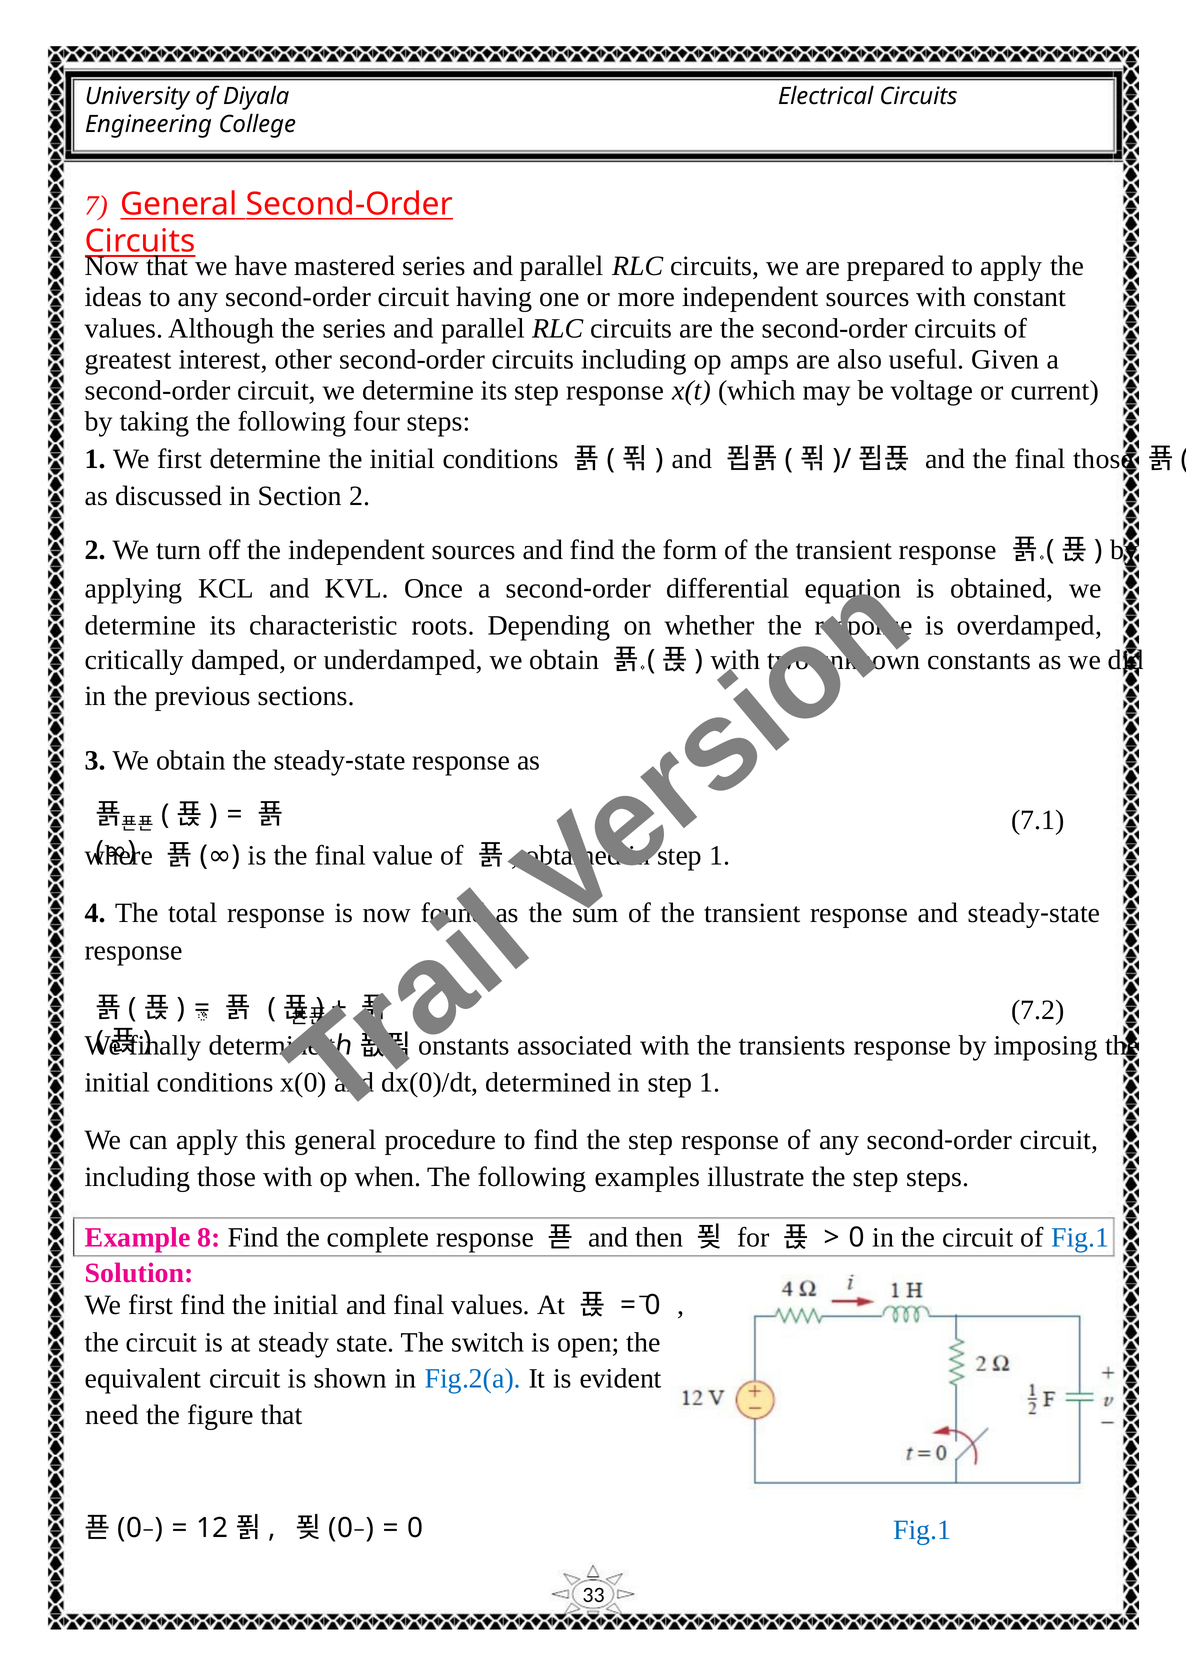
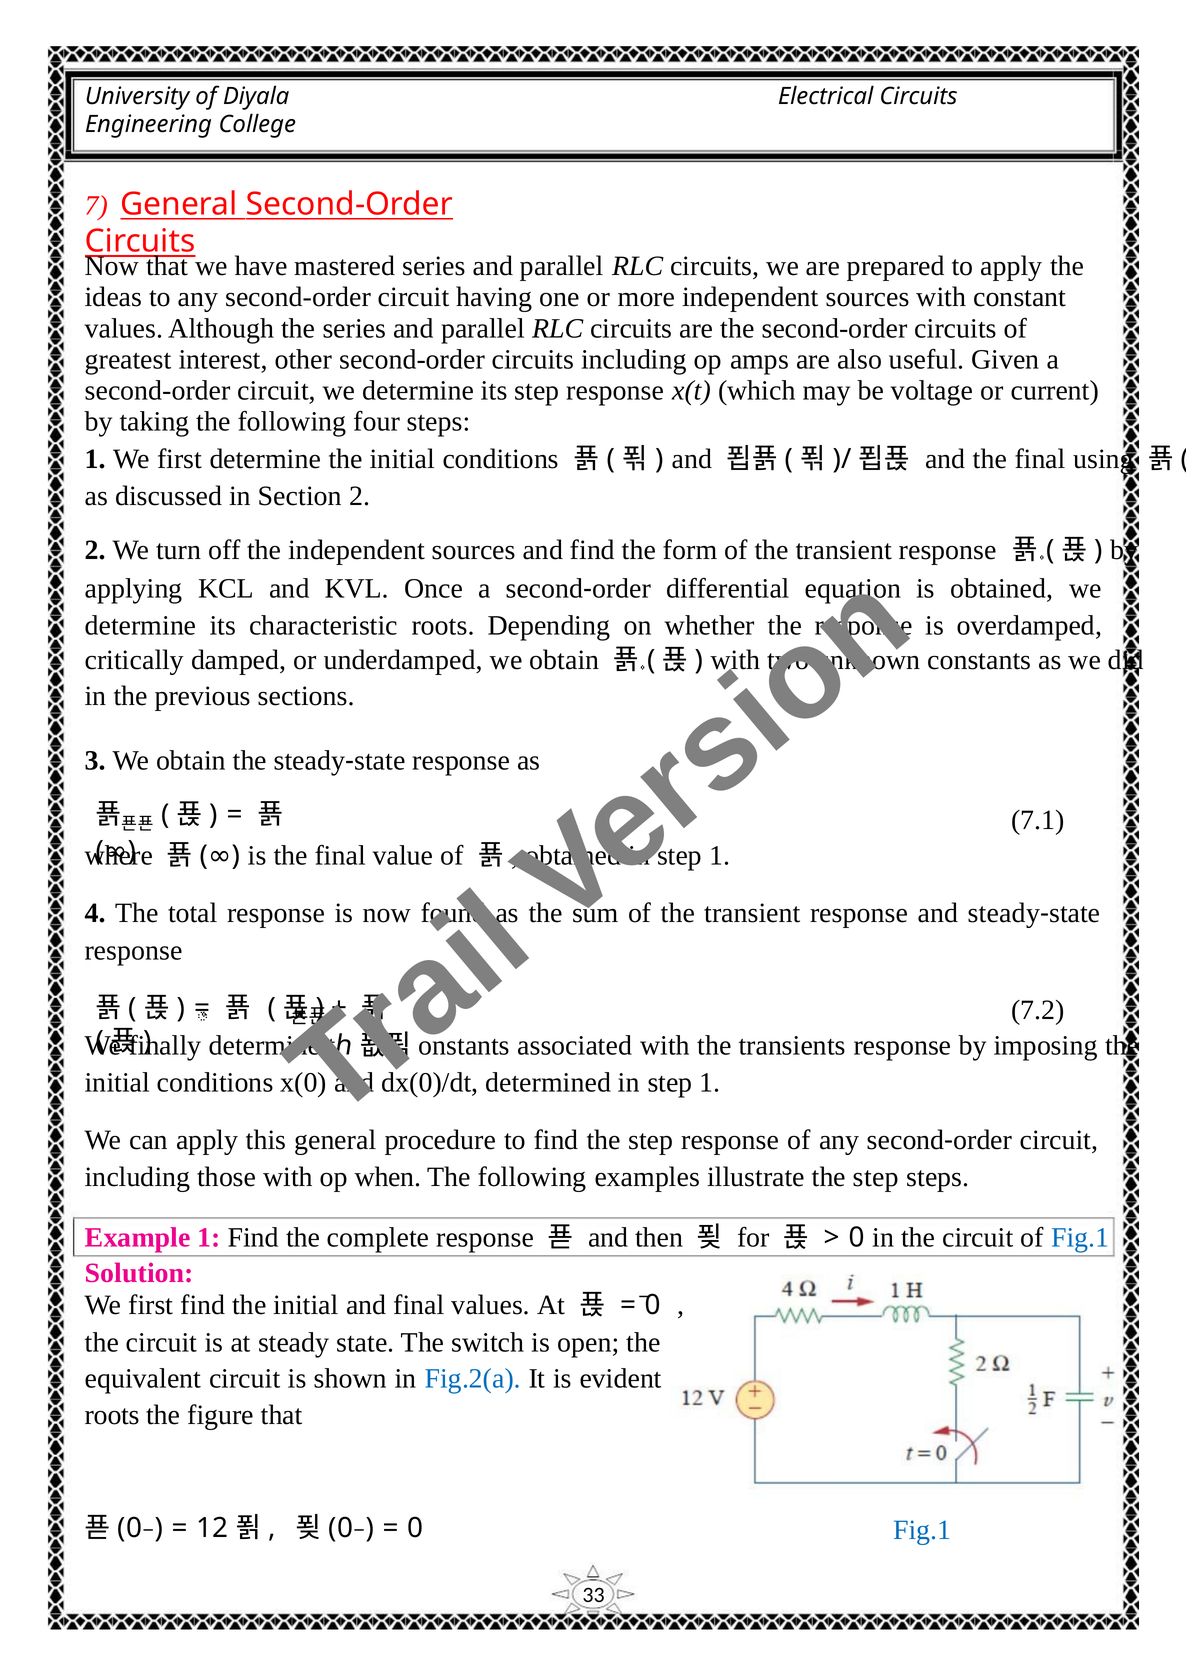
final those: those -> using (1103, 459)
Example 8: 8 -> 1 (209, 1237)
need: need -> roots (112, 1415)
